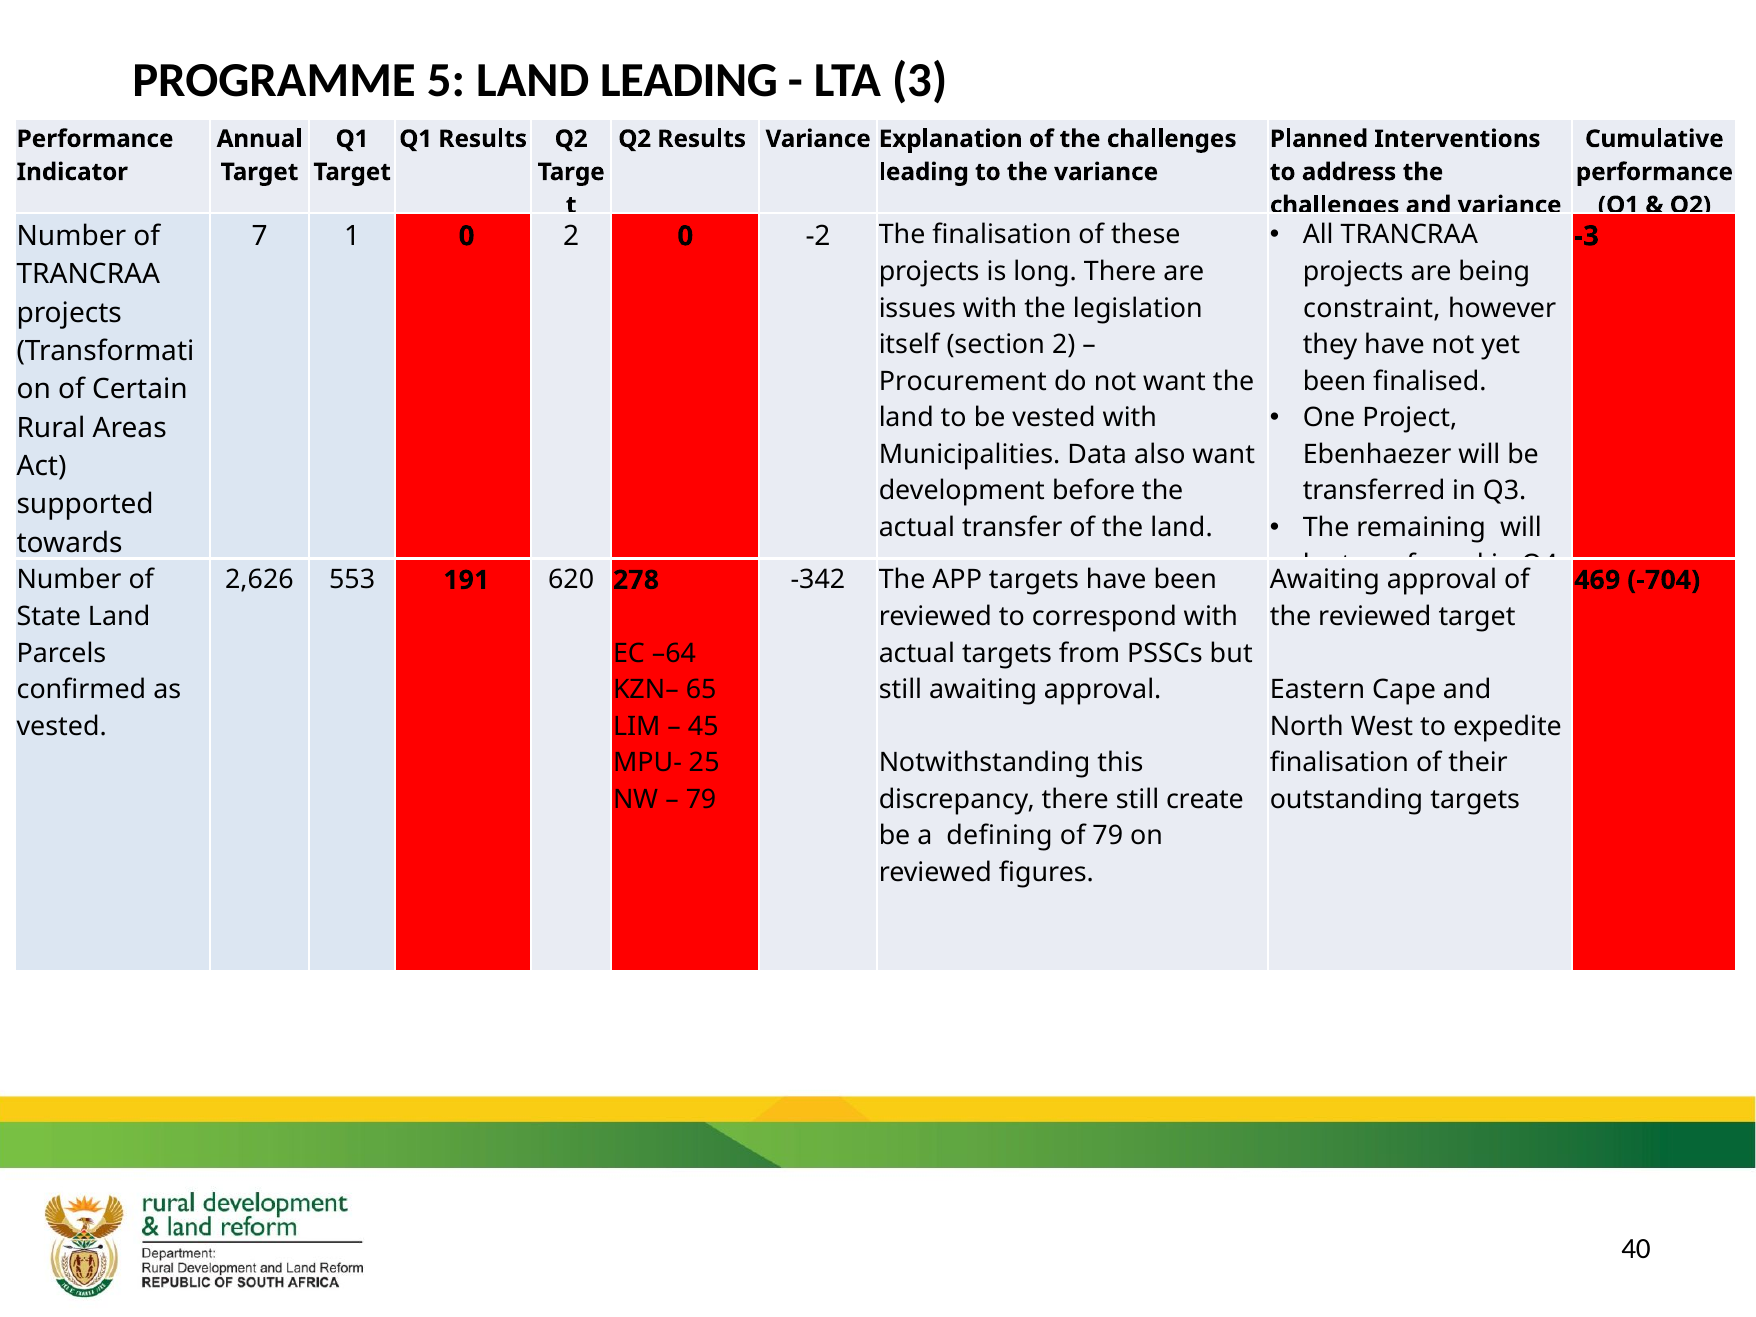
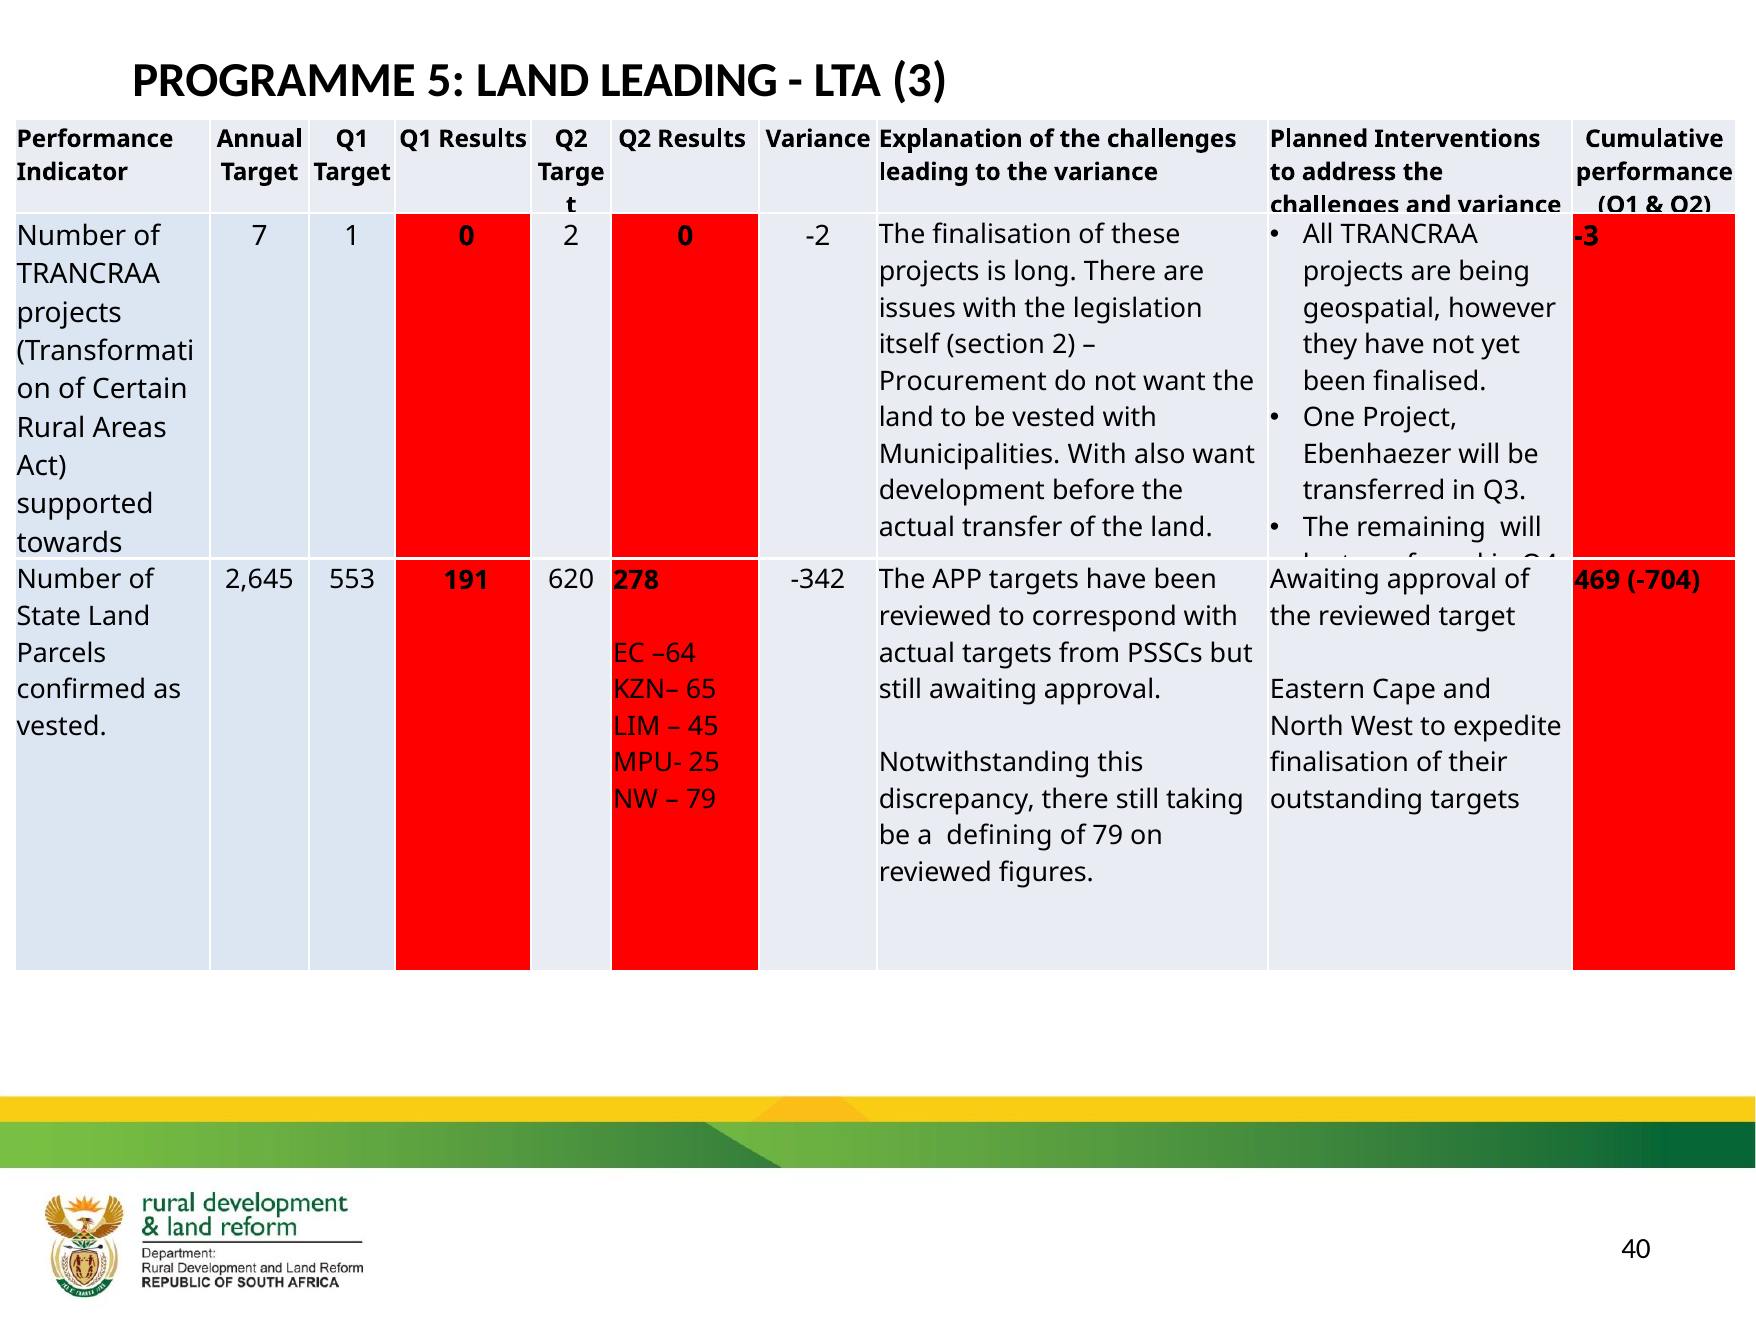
constraint: constraint -> geospatial (1372, 308)
Municipalities Data: Data -> With (1097, 454)
2,626: 2,626 -> 2,645 (259, 580)
create: create -> taking (1205, 800)
